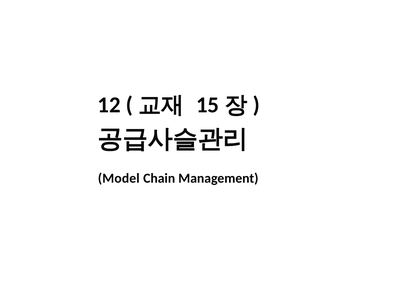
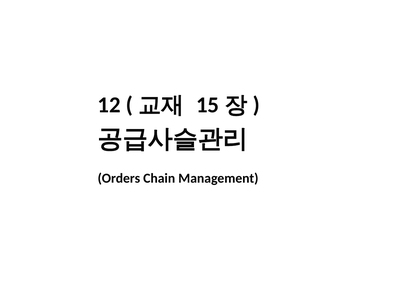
Model: Model -> Orders (119, 178)
